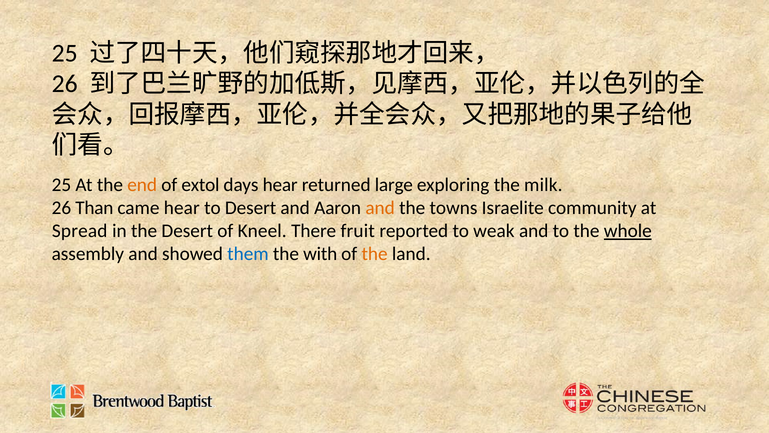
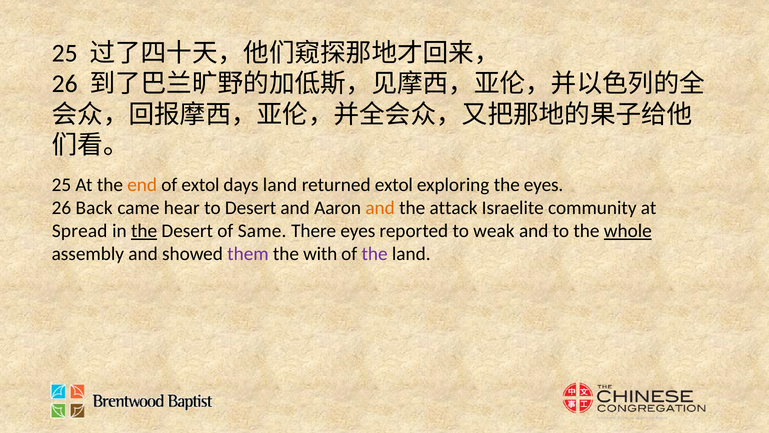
days hear: hear -> land (280, 185)
returned large: large -> extol (394, 185)
the milk: milk -> eyes (544, 185)
Than: Than -> Back (94, 208)
towns: towns -> attack (454, 208)
the underline: none -> present (144, 231)
Kneel: Kneel -> Same (262, 231)
There fruit: fruit -> eyes (358, 231)
them colour: blue -> purple (248, 254)
the colour: orange -> purple (375, 254)
